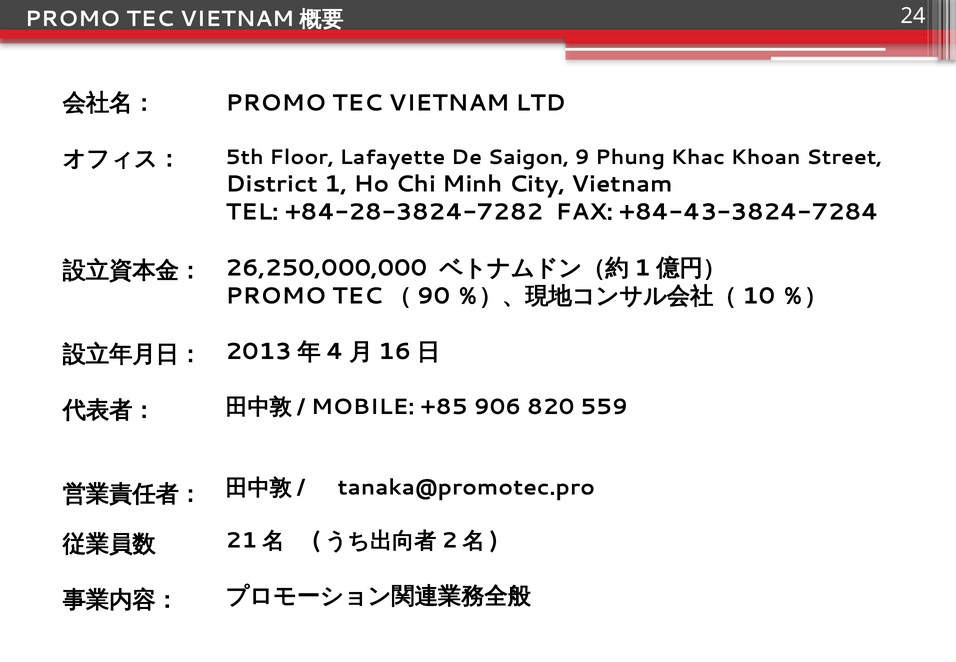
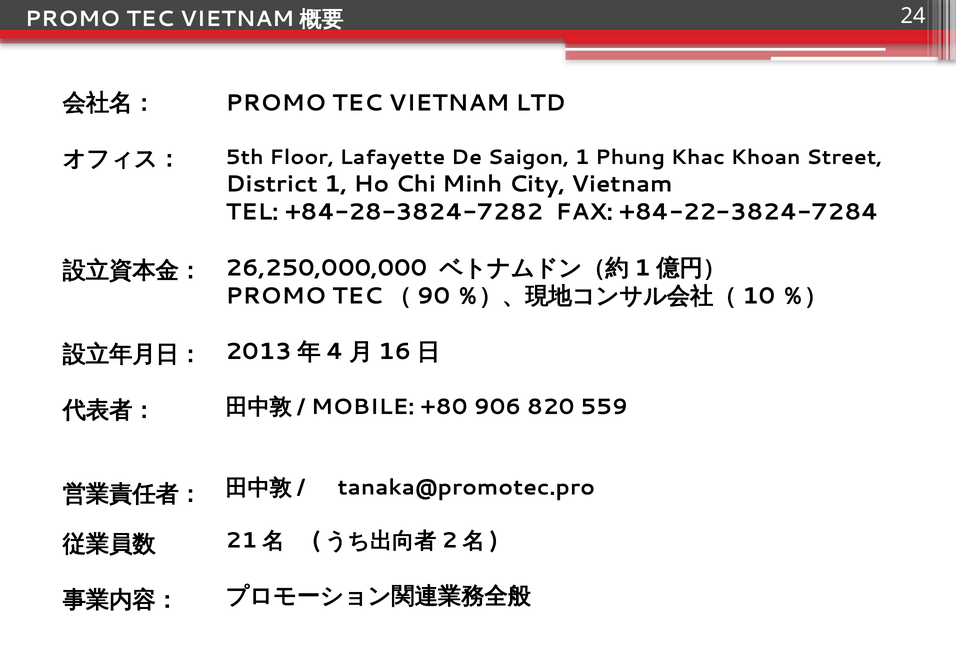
Saigon 9: 9 -> 1 (582, 157)
+84-43-3824-7284: +84-43-3824-7284 -> +84-22-3824-7284 (749, 212)
+85: +85 -> +80 (444, 407)
